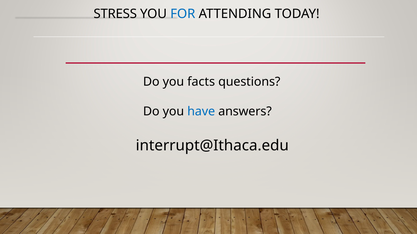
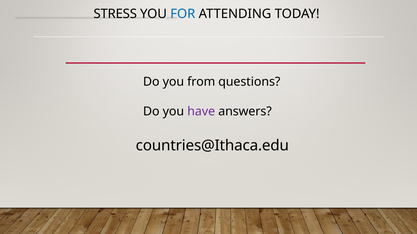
facts: facts -> from (201, 82)
have colour: blue -> purple (201, 112)
interrupt@Ithaca.edu: interrupt@Ithaca.edu -> countries@Ithaca.edu (212, 146)
